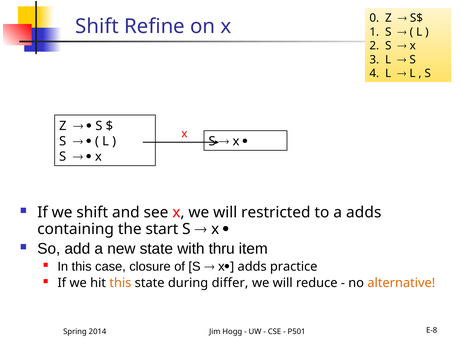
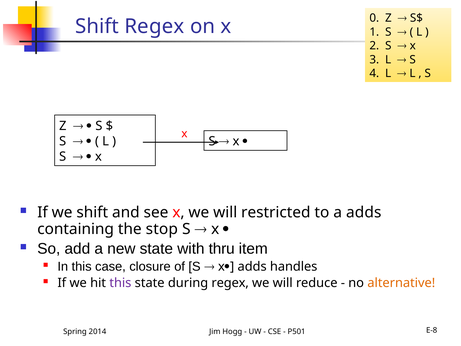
Shift Refine: Refine -> Regex (154, 26)
start: start -> stop (162, 229)
practice: practice -> handles (294, 266)
this colour: orange -> purple (120, 283)
during differ: differ -> regex (230, 283)
